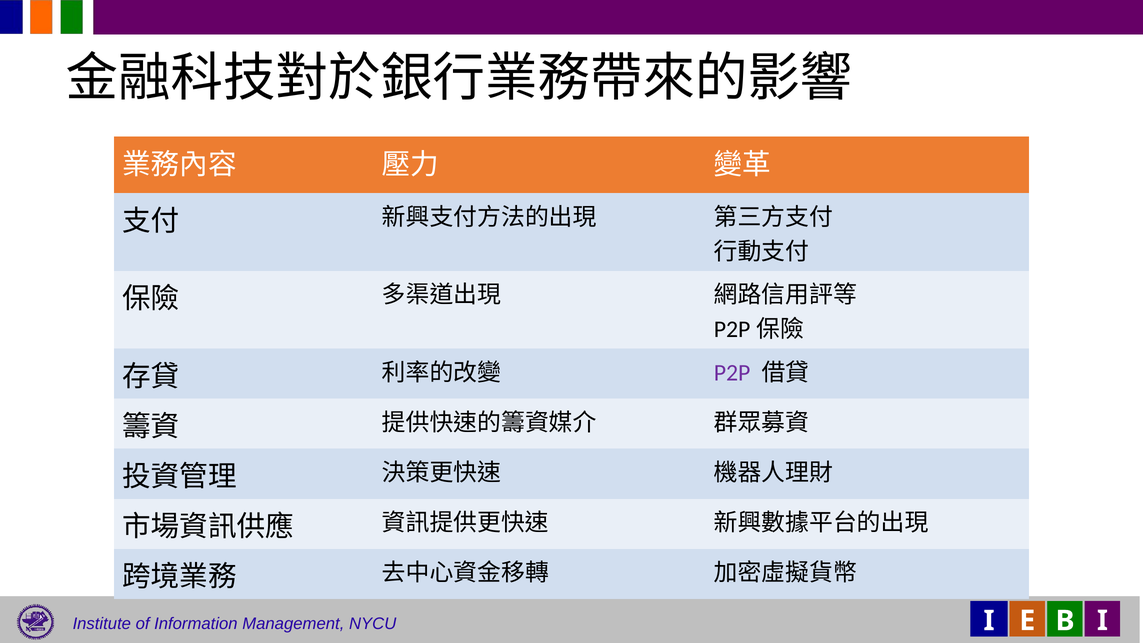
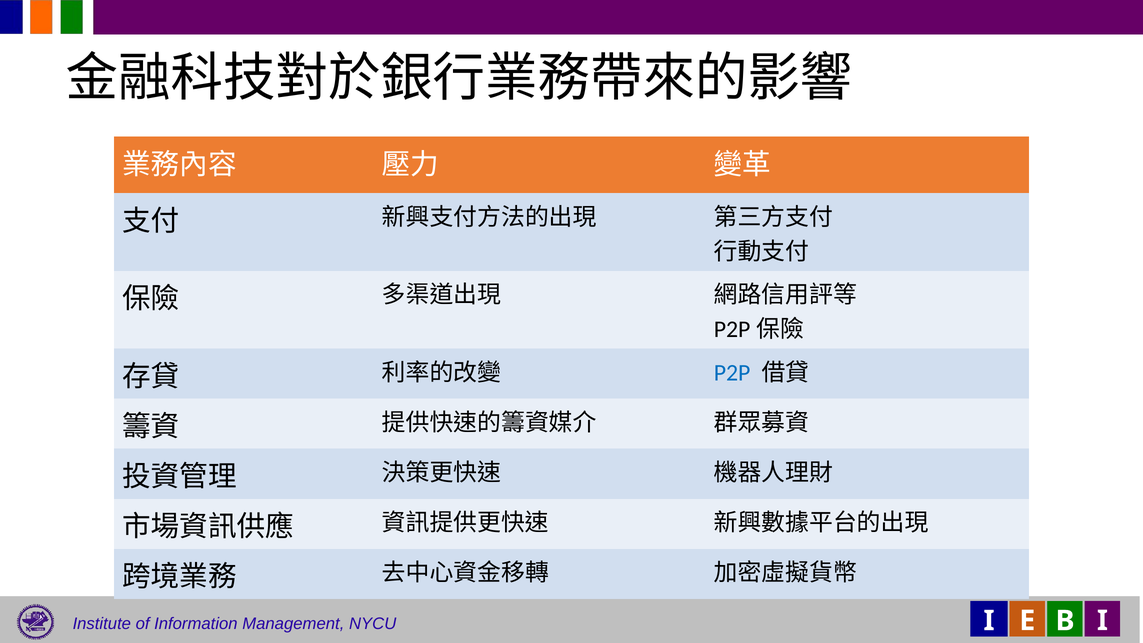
P2P colour: purple -> blue (732, 373)
